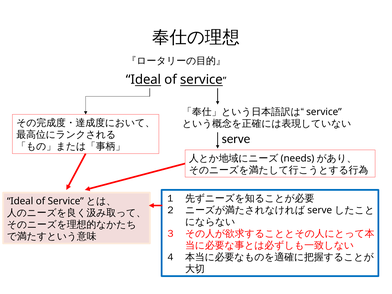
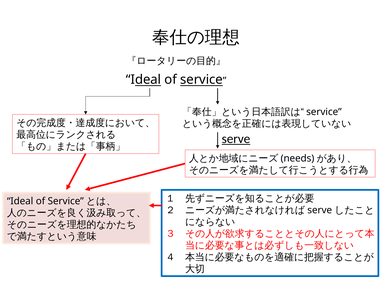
serve underline: none -> present (236, 139)
